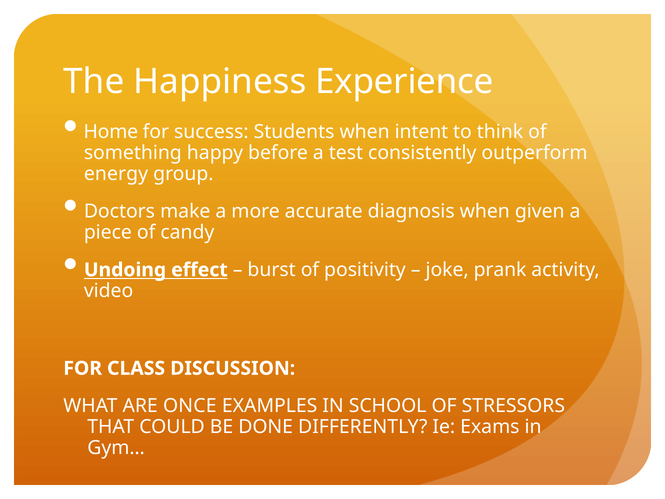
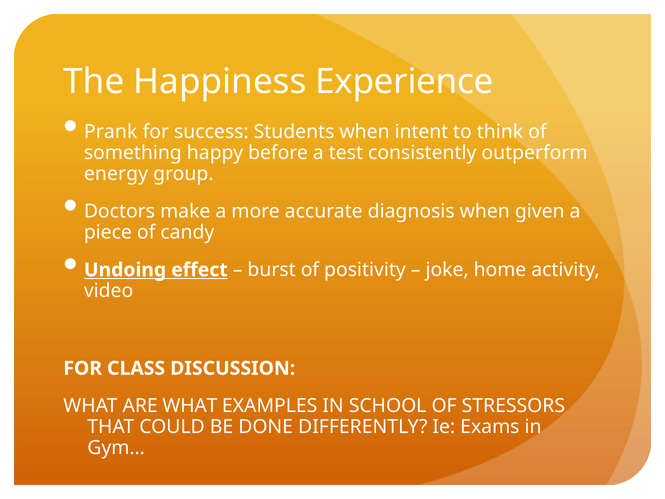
Home: Home -> Prank (111, 132)
prank: prank -> home (500, 270)
ARE ONCE: ONCE -> WHAT (190, 406)
